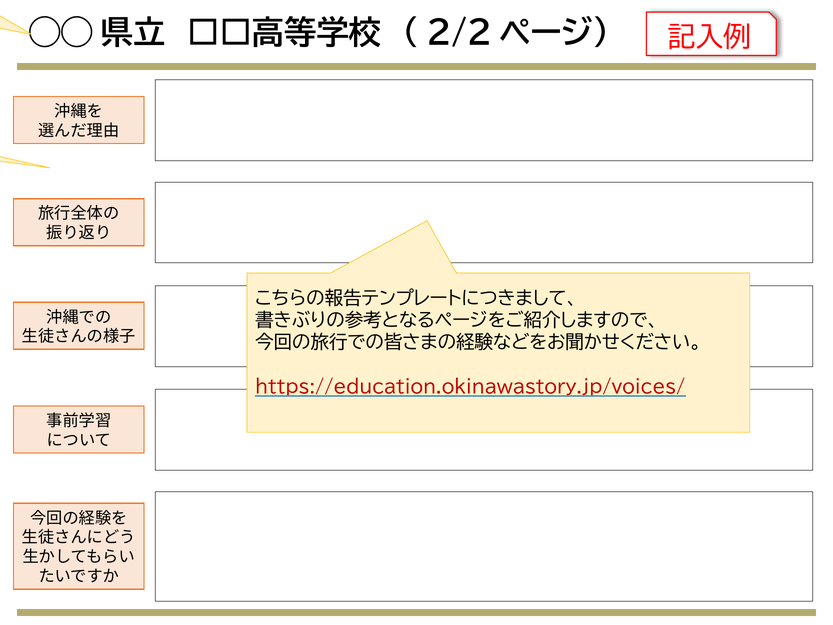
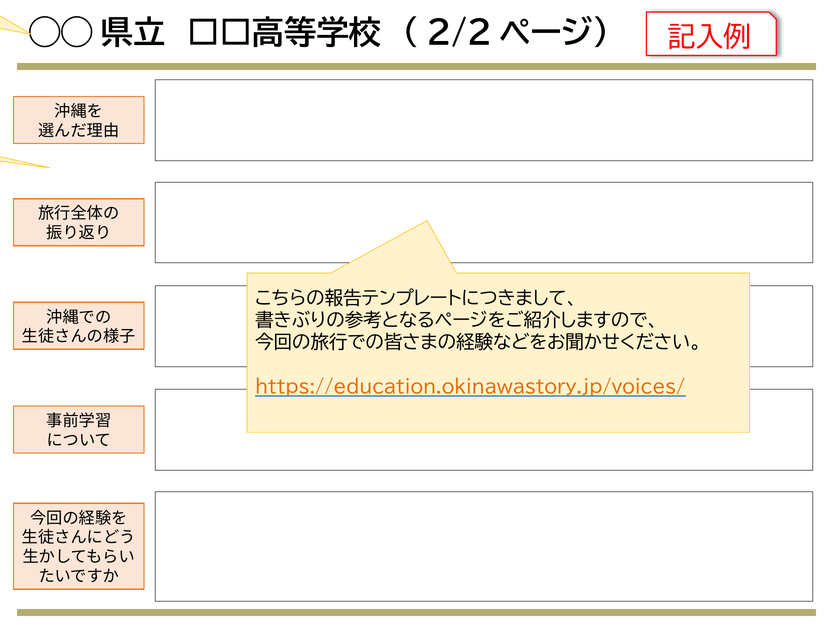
https://education.okinawastory.jp/voices/ colour: red -> orange (470, 387)
